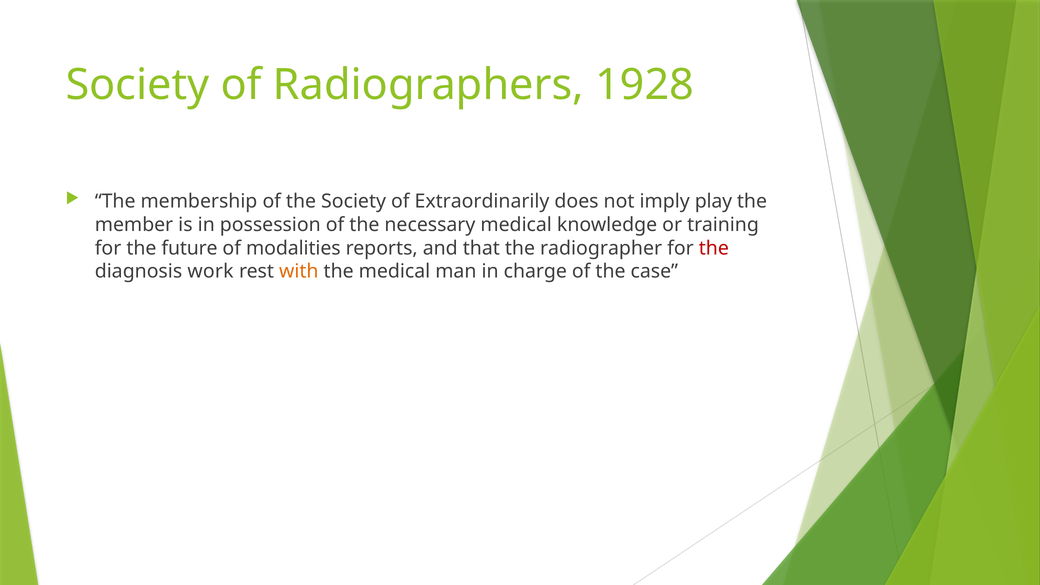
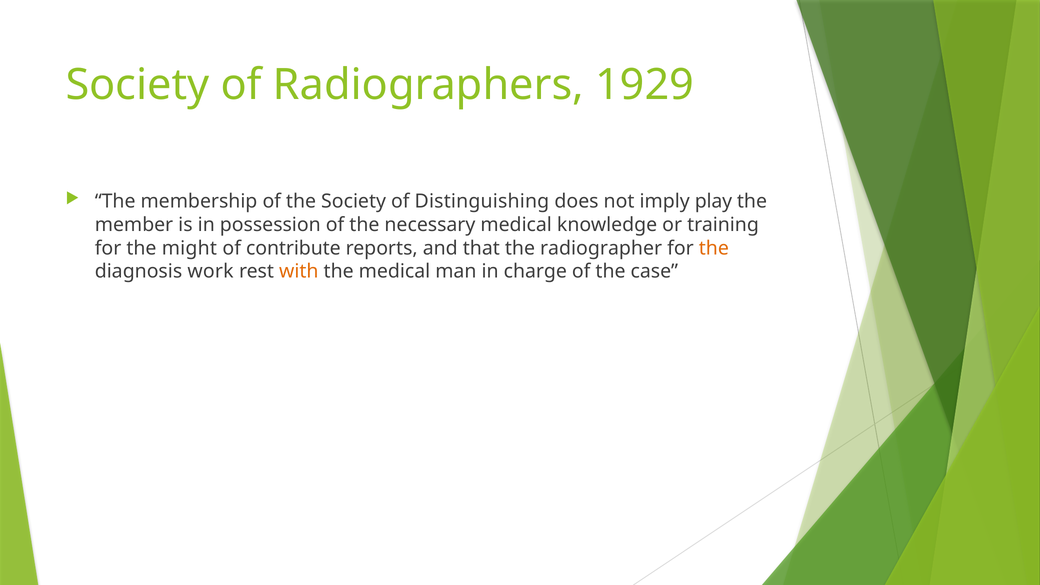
1928: 1928 -> 1929 (645, 85)
Extraordinarily: Extraordinarily -> Distinguishing (482, 201)
future: future -> might (189, 248)
modalities: modalities -> contribute (293, 248)
the colour: red -> orange (714, 248)
